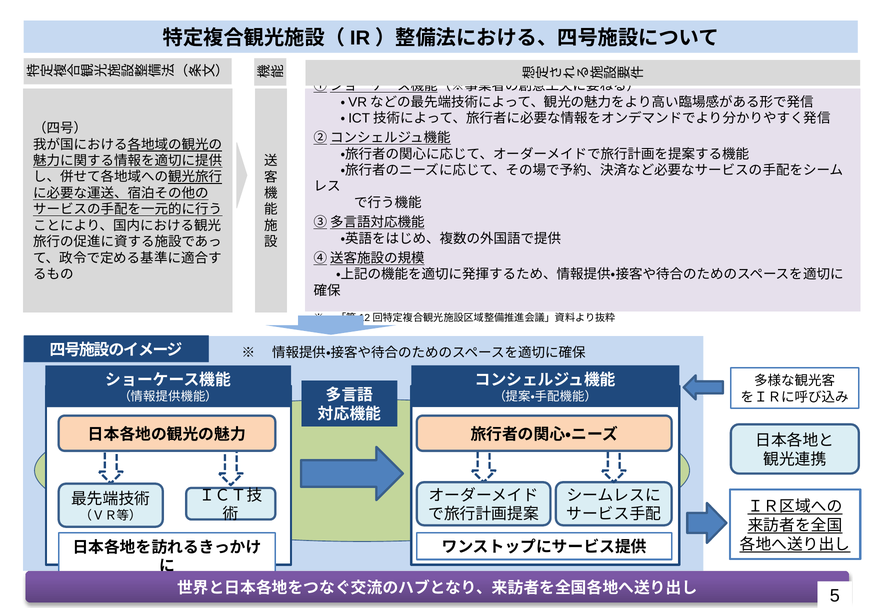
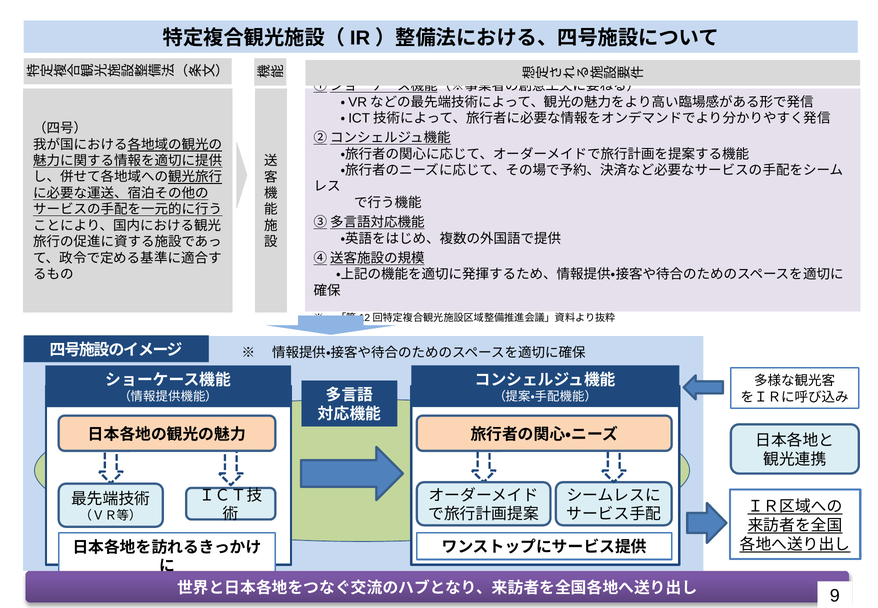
5: 5 -> 9 (835, 596)
